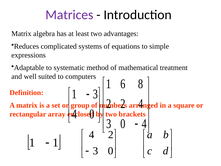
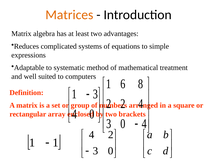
Matrices colour: purple -> orange (69, 15)
